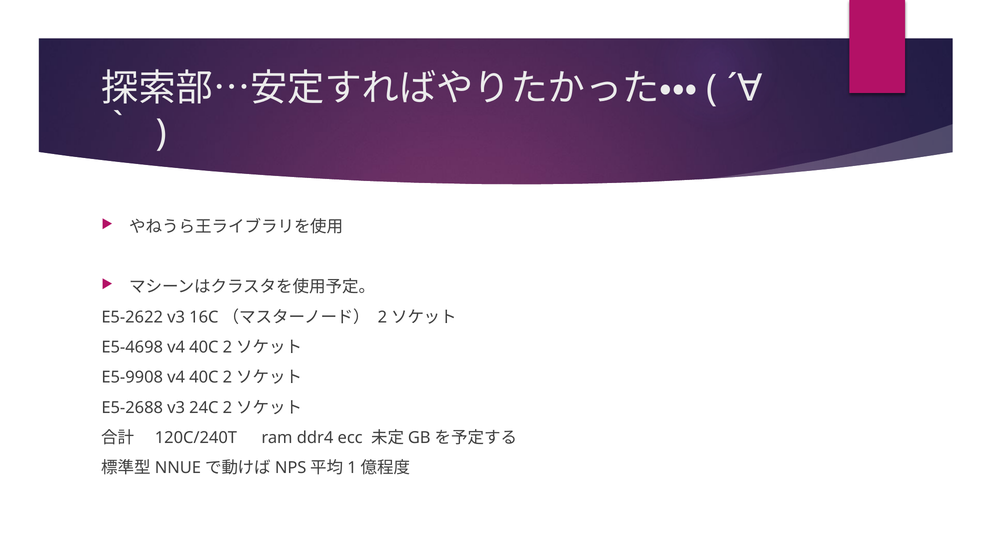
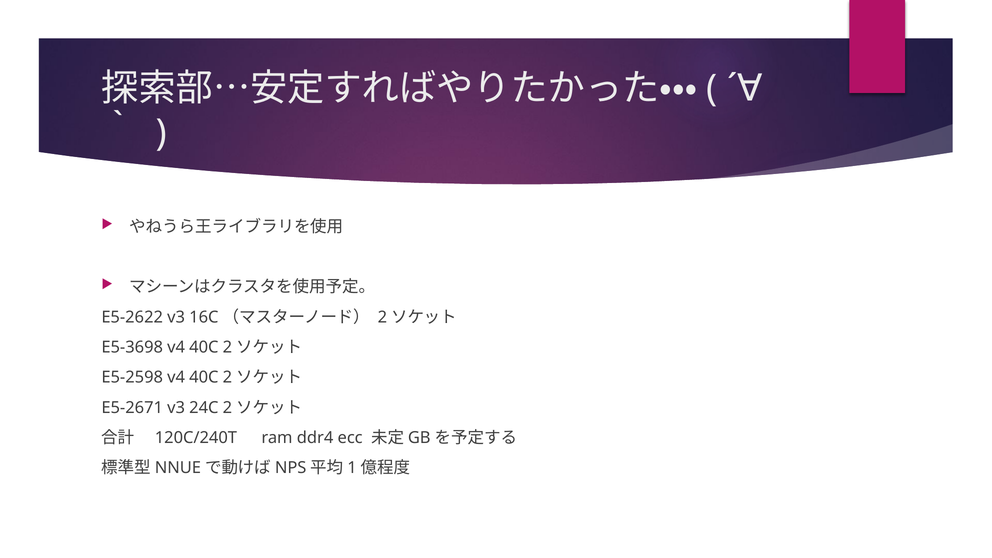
E5-4698: E5-4698 -> E5-3698 (132, 347)
E5-9908: E5-9908 -> E5-2598 (132, 377)
E5-2688: E5-2688 -> E5-2671 (132, 408)
